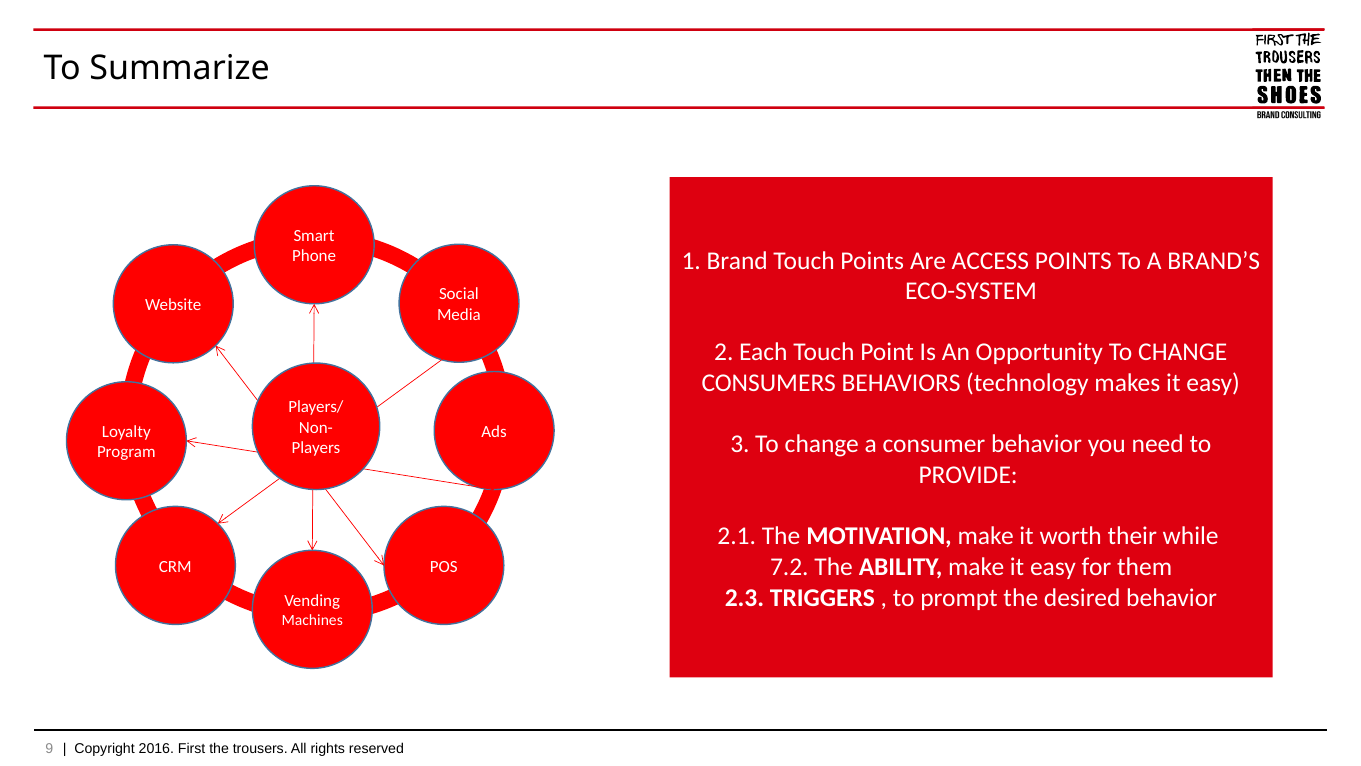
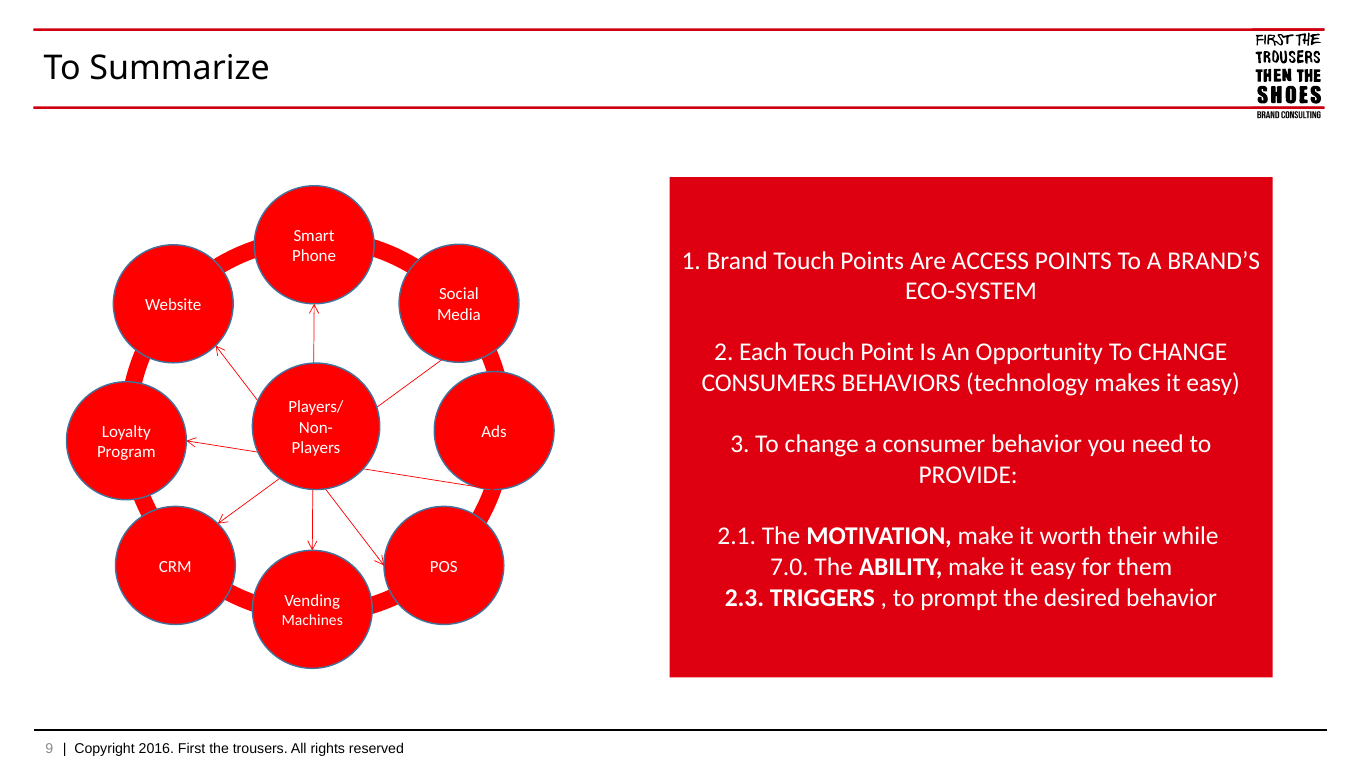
7.2: 7.2 -> 7.0 (789, 567)
